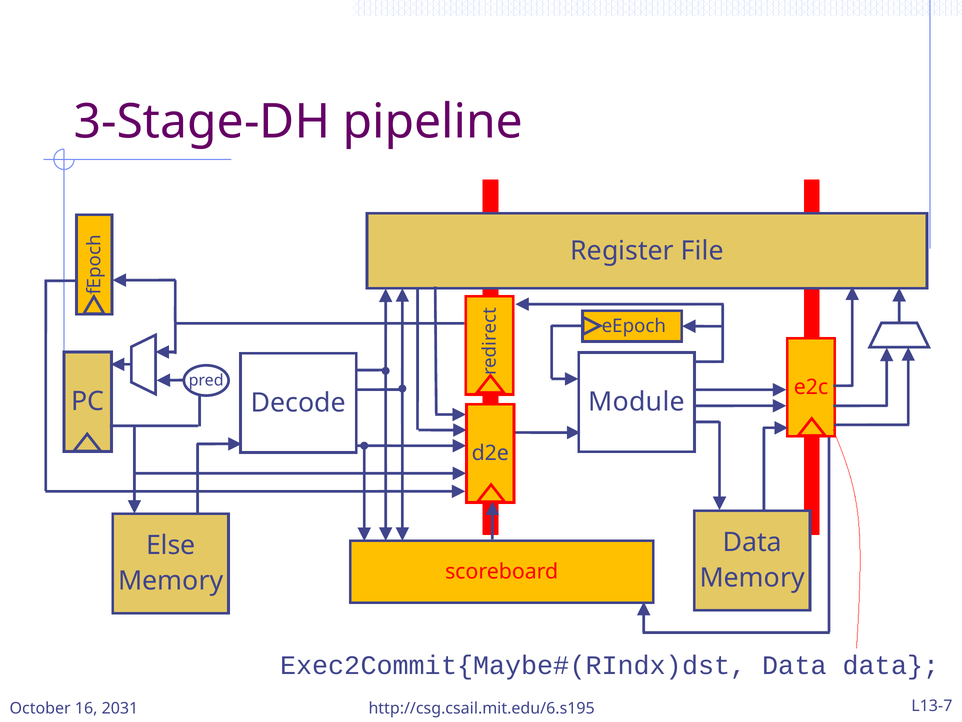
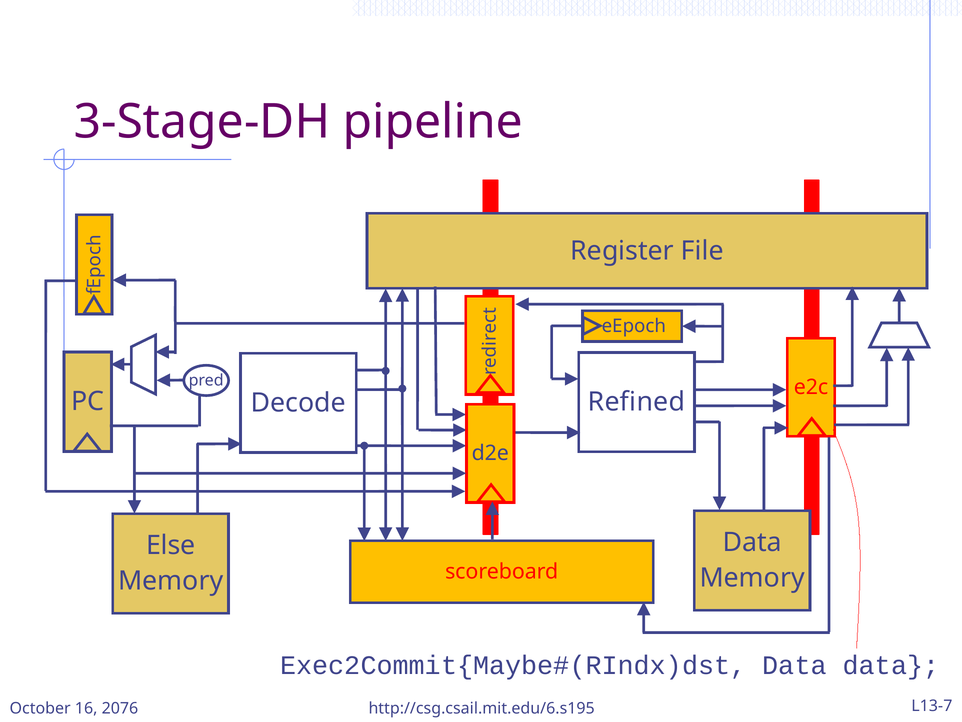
Module: Module -> Refined (636, 402)
2031: 2031 -> 2076 (120, 708)
